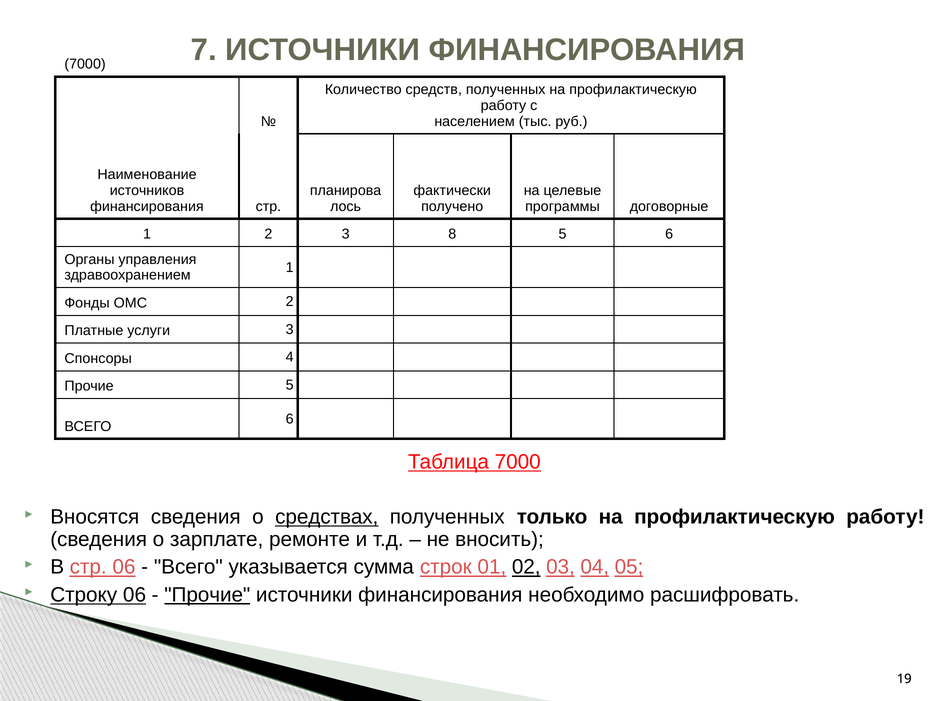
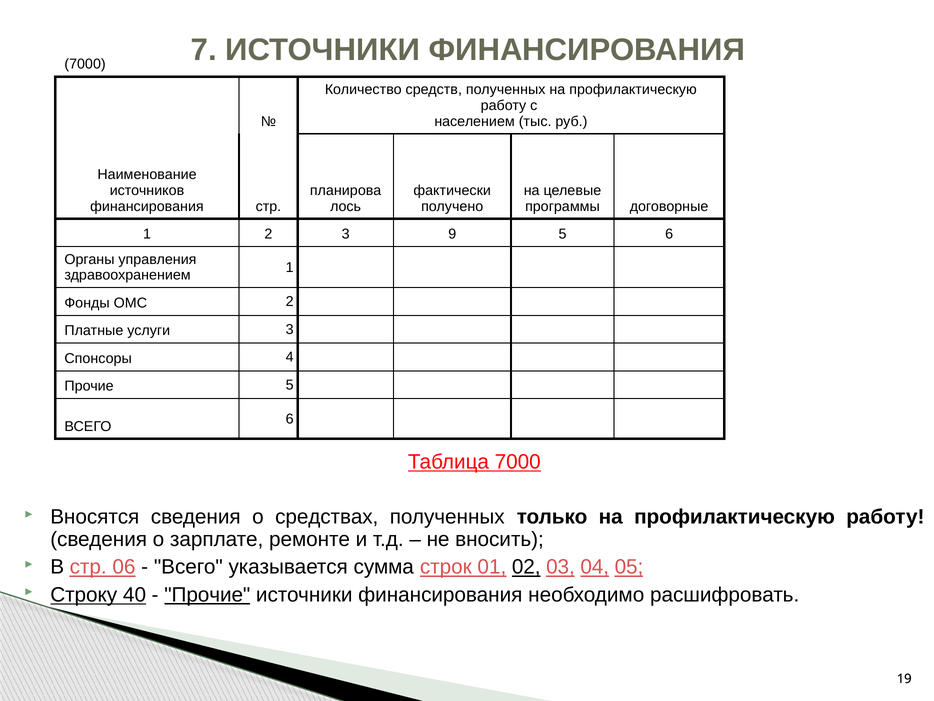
8: 8 -> 9 (452, 234)
средствах underline: present -> none (327, 517)
Строку 06: 06 -> 40 (135, 594)
